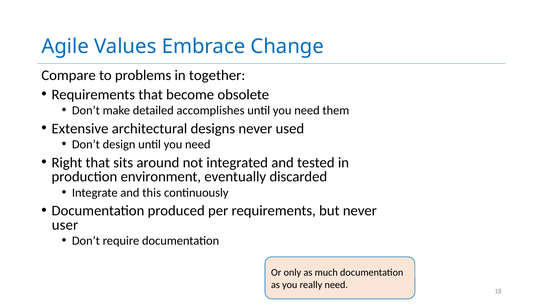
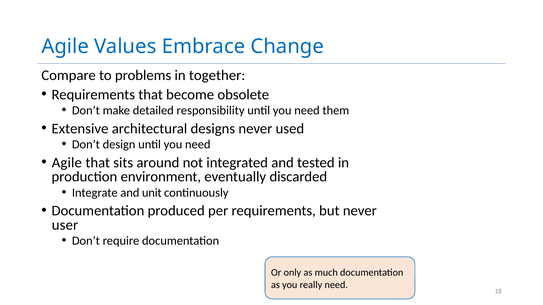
accomplishes: accomplishes -> responsibility (211, 111)
Right: Right -> Agile (67, 163)
this: this -> unit (152, 193)
